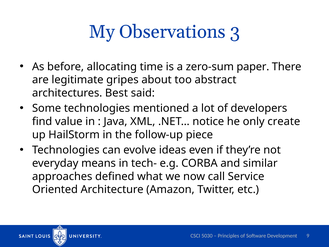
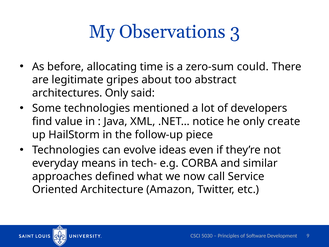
paper: paper -> could (253, 67)
architectures Best: Best -> Only (117, 93)
